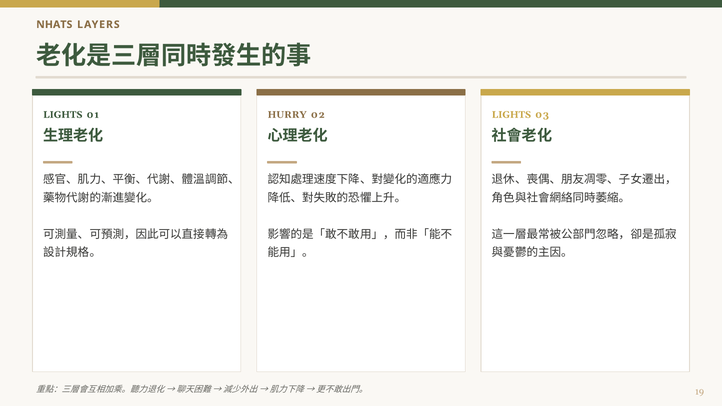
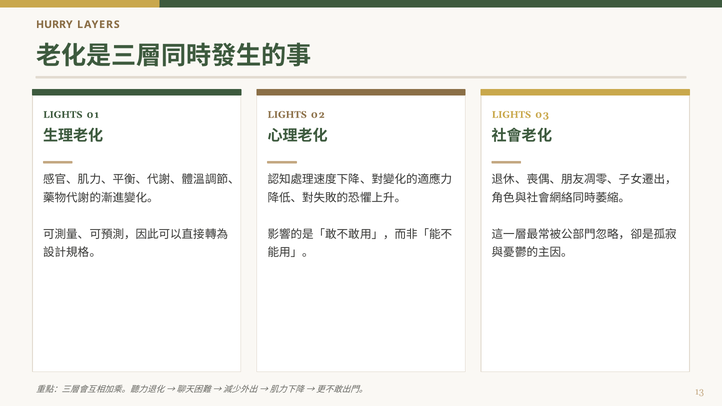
NHATS: NHATS -> HURRY (54, 25)
HURRY: HURRY -> LIGHTS (287, 115)
19: 19 -> 13 (699, 392)
